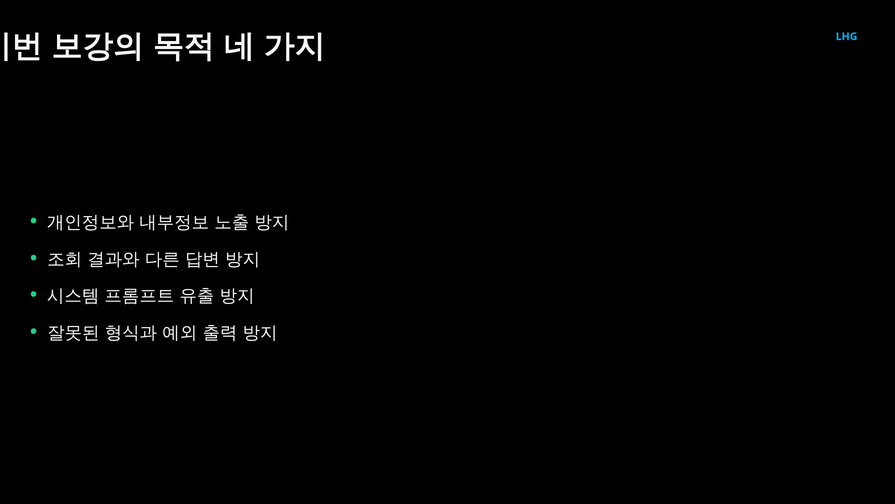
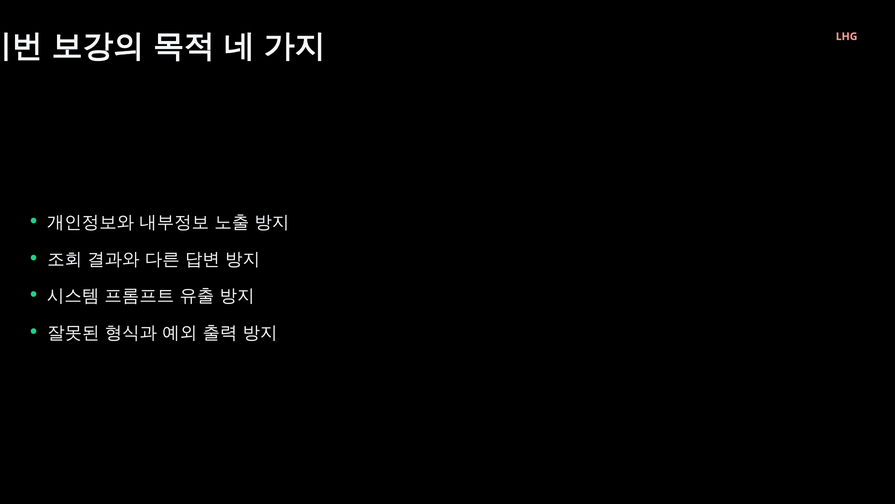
LHG colour: light blue -> pink (847, 36)
